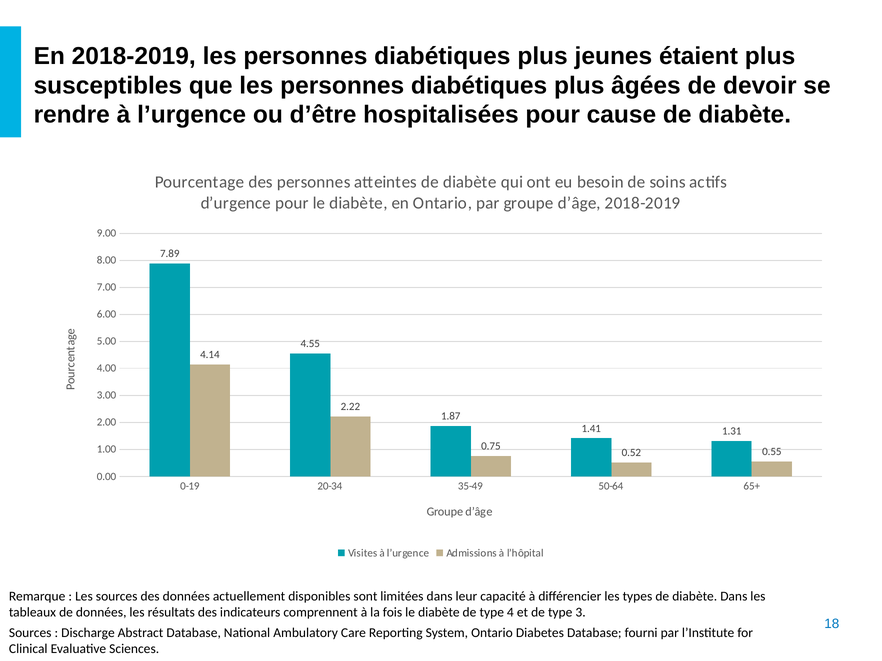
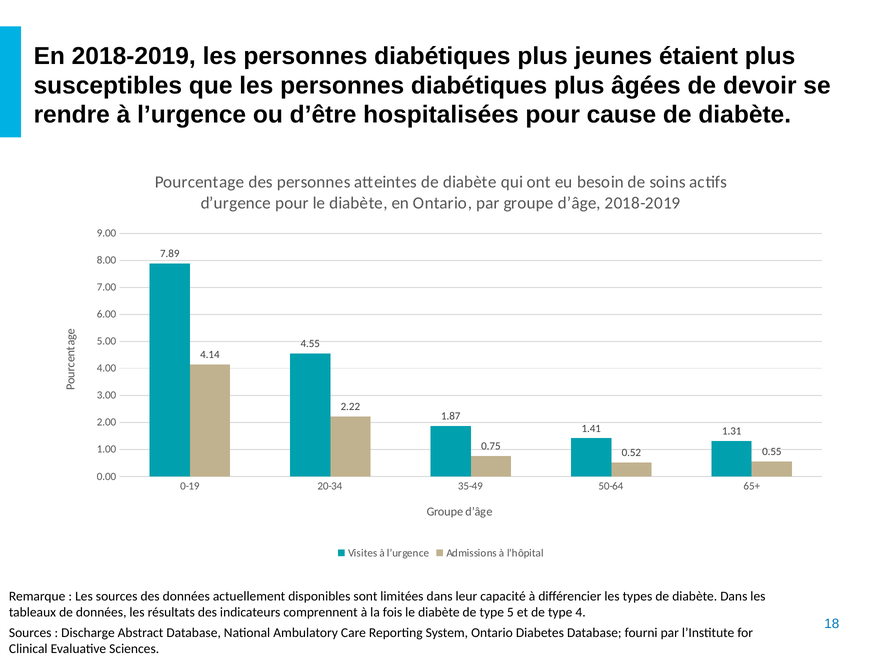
4: 4 -> 5 (510, 613)
3: 3 -> 4 (581, 613)
